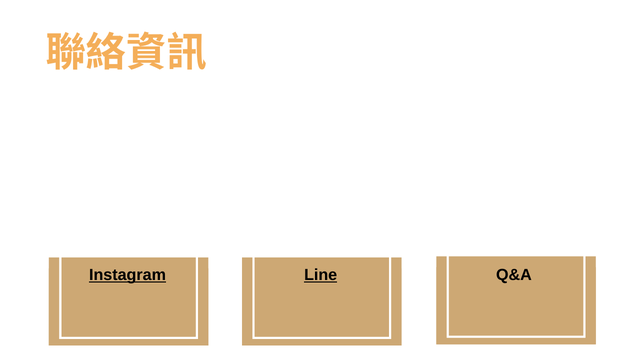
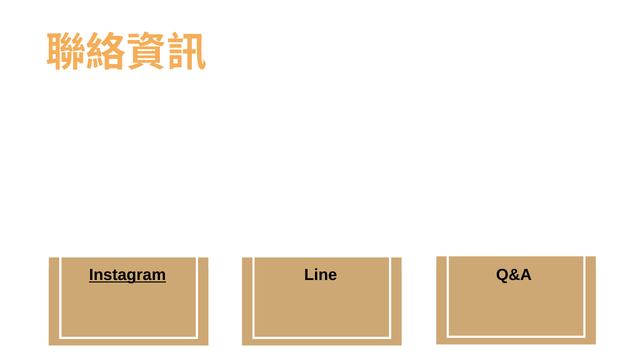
Line underline: present -> none (321, 275)
